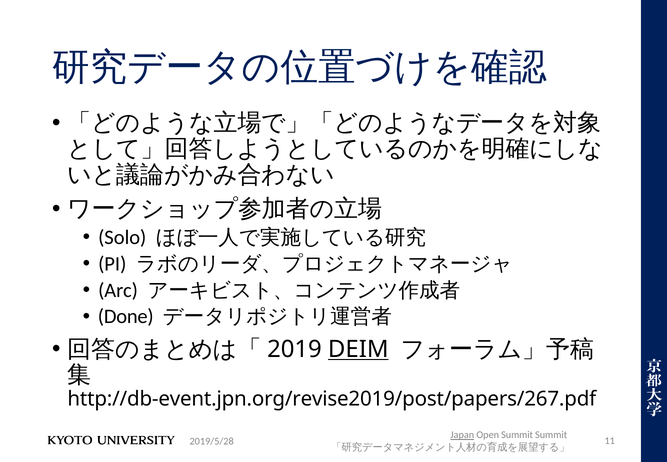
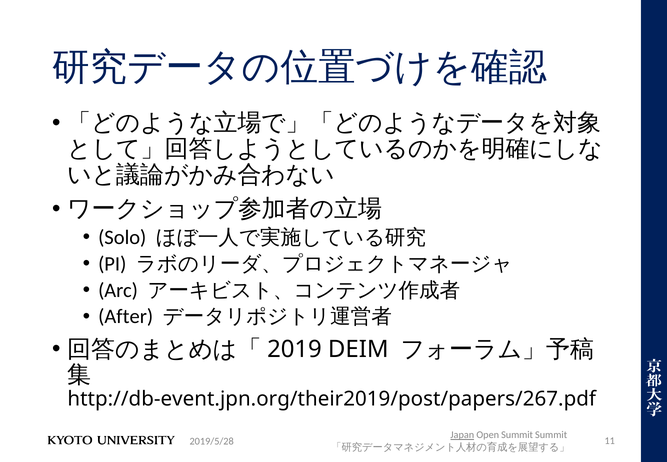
Done: Done -> After (126, 317)
DEIM underline: present -> none (358, 349)
http://db-event.jpn.org/revise2019/post/papers/267.pdf: http://db-event.jpn.org/revise2019/post/papers/267.pdf -> http://db-event.jpn.org/their2019/post/papers/267.pdf (332, 399)
